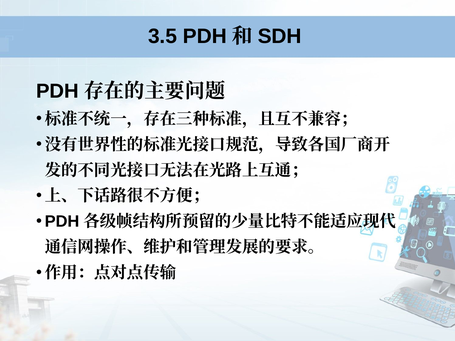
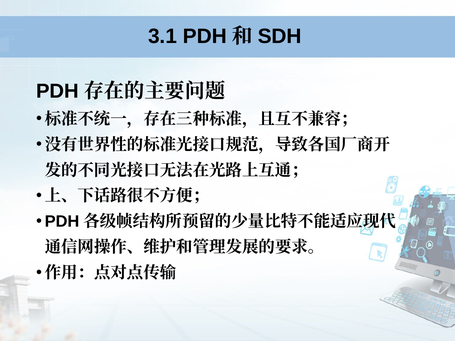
3.5: 3.5 -> 3.1 (163, 36)
